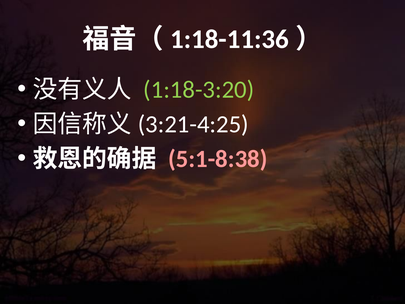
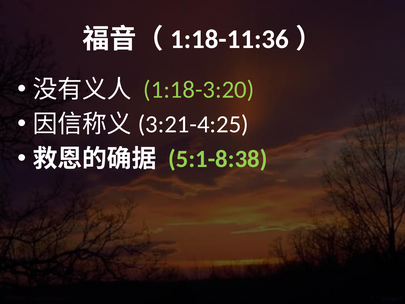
5:1-8:38 colour: pink -> light green (218, 159)
